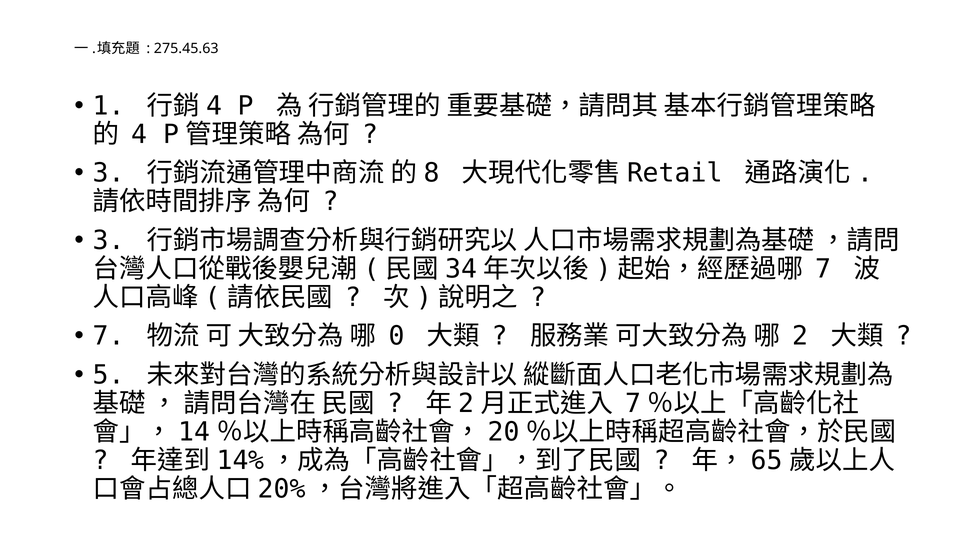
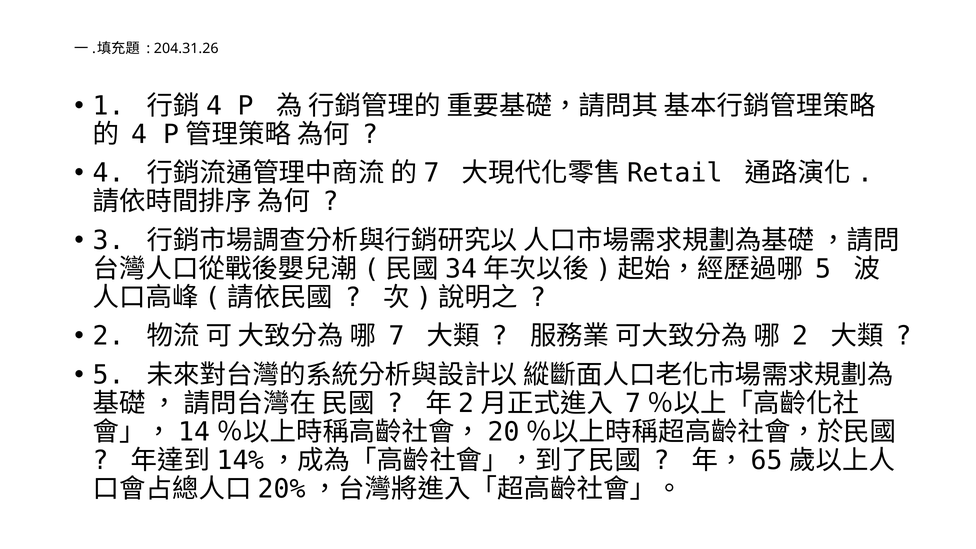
275.45.63: 275.45.63 -> 204.31.26 (186, 48)
3: 3 -> 4 (109, 173)
8: 8 -> 7 (432, 173)
7: 7 -> 5 (823, 269)
7: 7 -> 2 (109, 336)
0: 0 -> 7 (396, 336)
